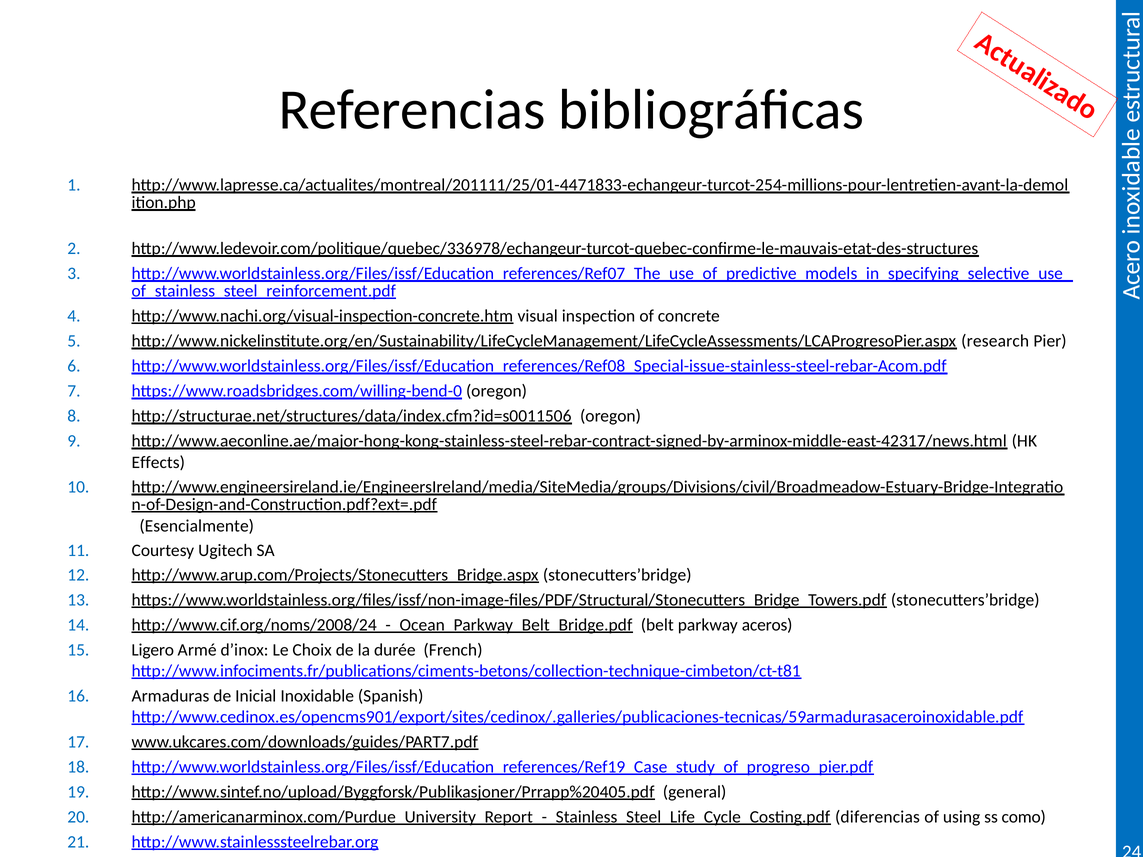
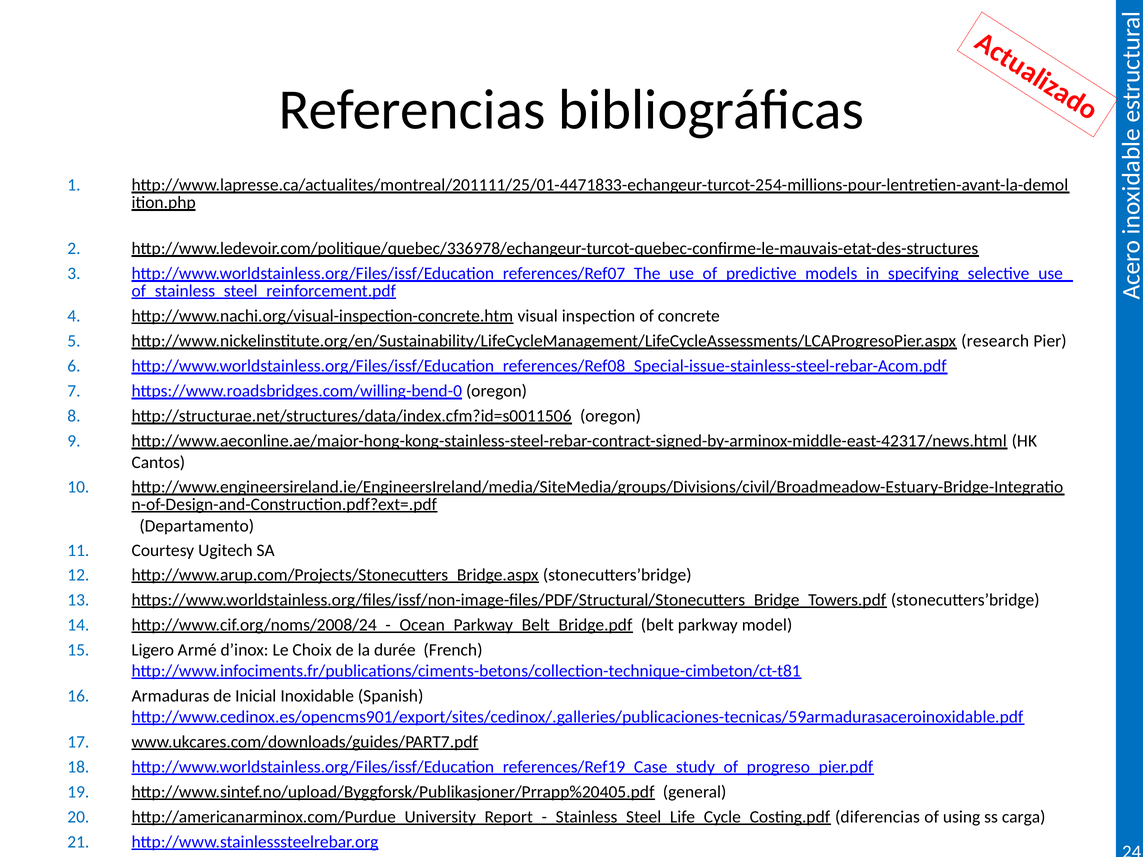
Effects: Effects -> Cantos (158, 463)
Esencialmente: Esencialmente -> Departamento (197, 526)
aceros: aceros -> model (767, 625)
como: como -> carga (1024, 817)
